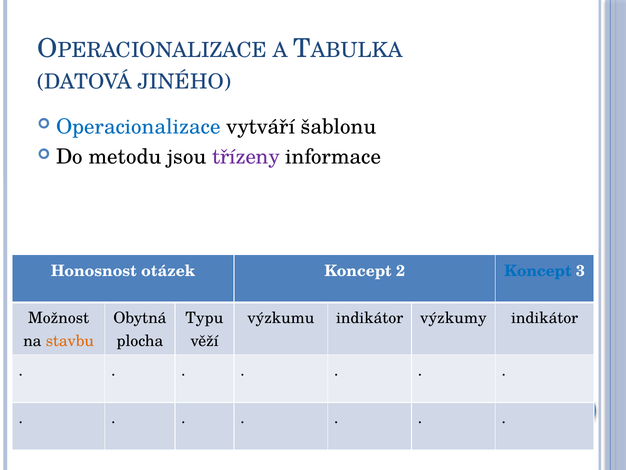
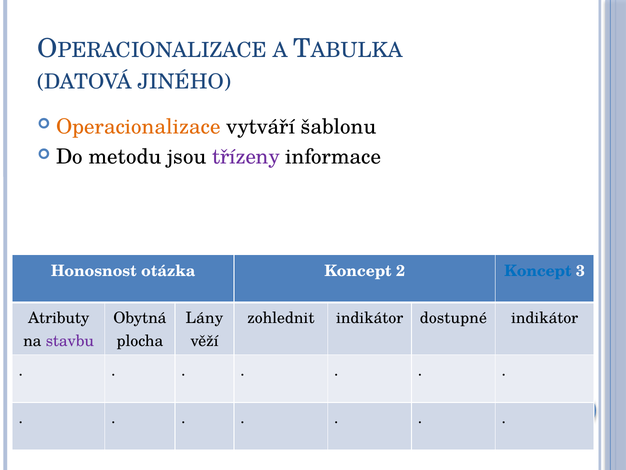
Operacionalizace colour: blue -> orange (138, 127)
otázek: otázek -> otázka (168, 271)
Možnost: Možnost -> Atributy (59, 318)
Typu: Typu -> Lány (204, 318)
výzkumu: výzkumu -> zohlednit (281, 318)
výzkumy: výzkumy -> dostupné (453, 318)
stavbu colour: orange -> purple (70, 341)
